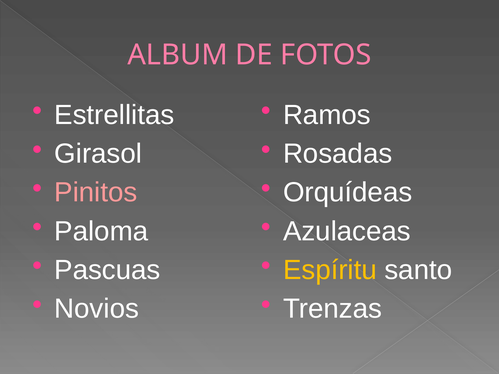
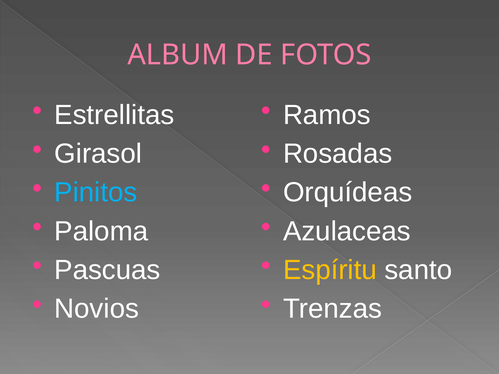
Pinitos colour: pink -> light blue (96, 193)
